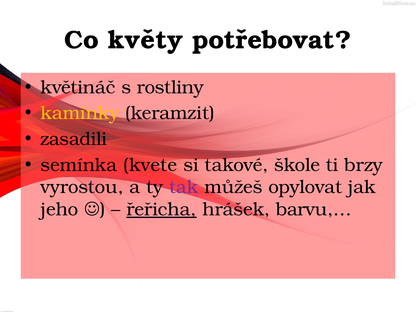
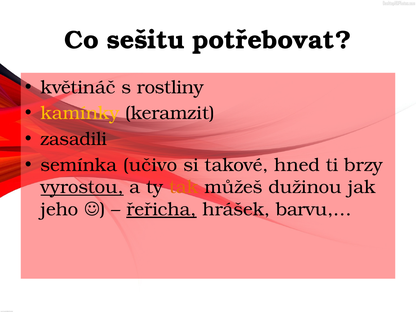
květy: květy -> sešitu (146, 40)
kvete: kvete -> učivo (150, 165)
škole: škole -> hned (297, 165)
vyrostou underline: none -> present (82, 187)
tak colour: purple -> orange (184, 187)
opylovat: opylovat -> dužinou (305, 187)
